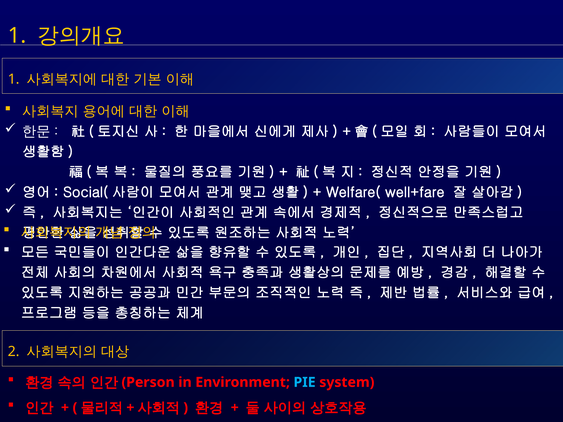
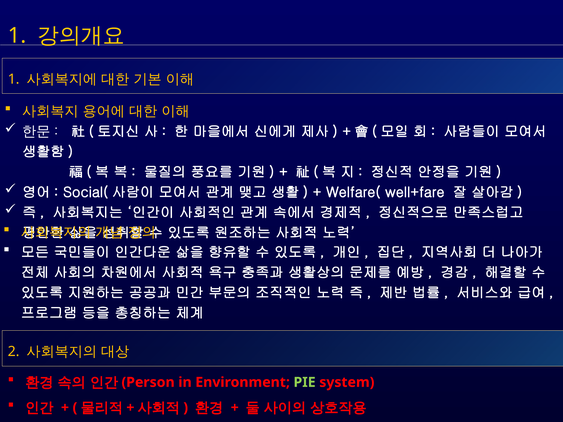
PIE colour: light blue -> light green (305, 382)
